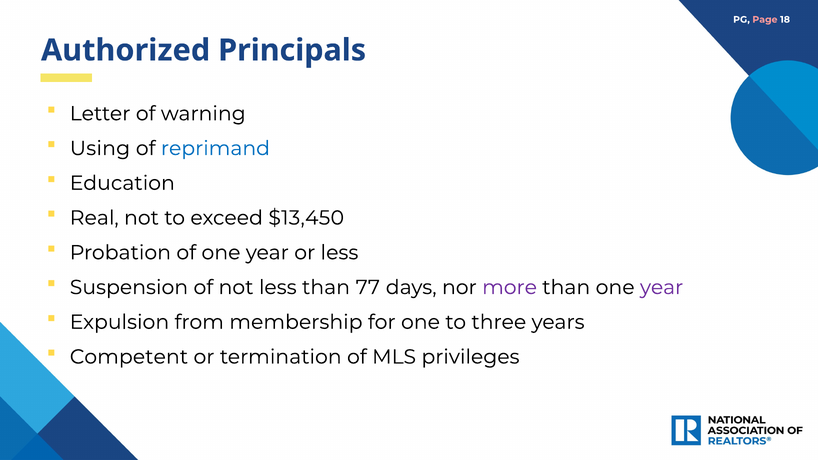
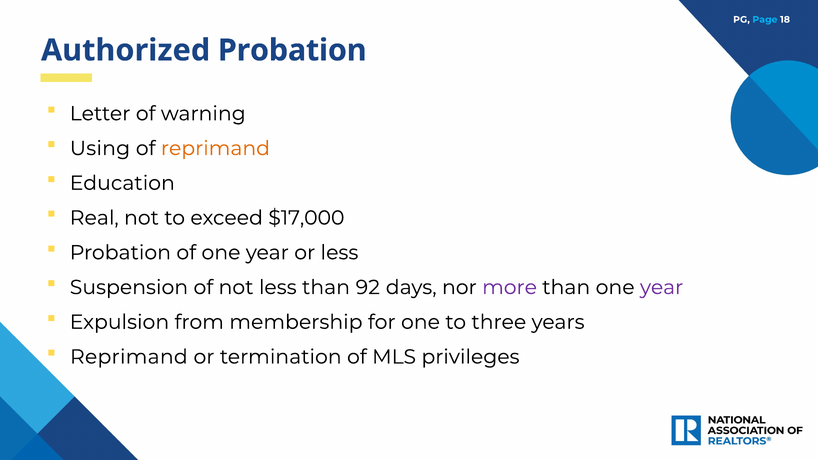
Page colour: pink -> light blue (765, 20)
Authorized Principals: Principals -> Probation (292, 50)
reprimand colour: blue -> orange (215, 148)
$13,450: $13,450 -> $17,000 (306, 218)
77: 77 -> 92 (368, 287)
Competent: Competent -> Reprimand (129, 357)
